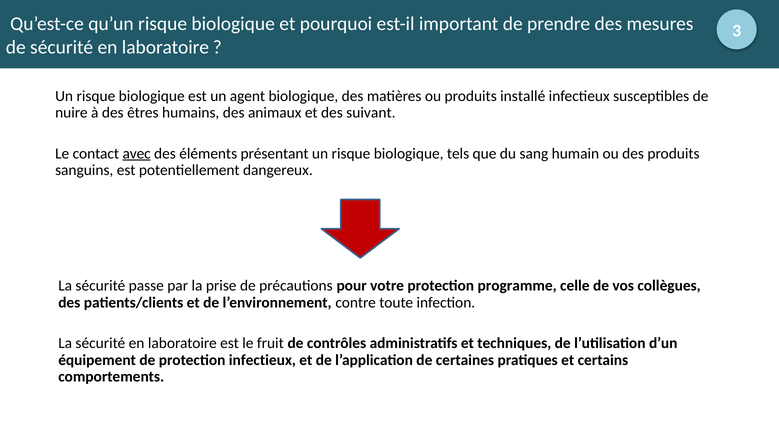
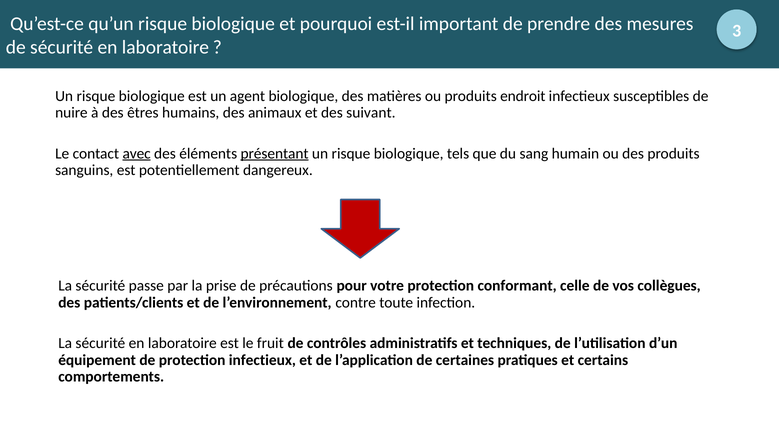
installé: installé -> endroit (523, 96)
présentant underline: none -> present (275, 154)
programme: programme -> conformant (517, 286)
